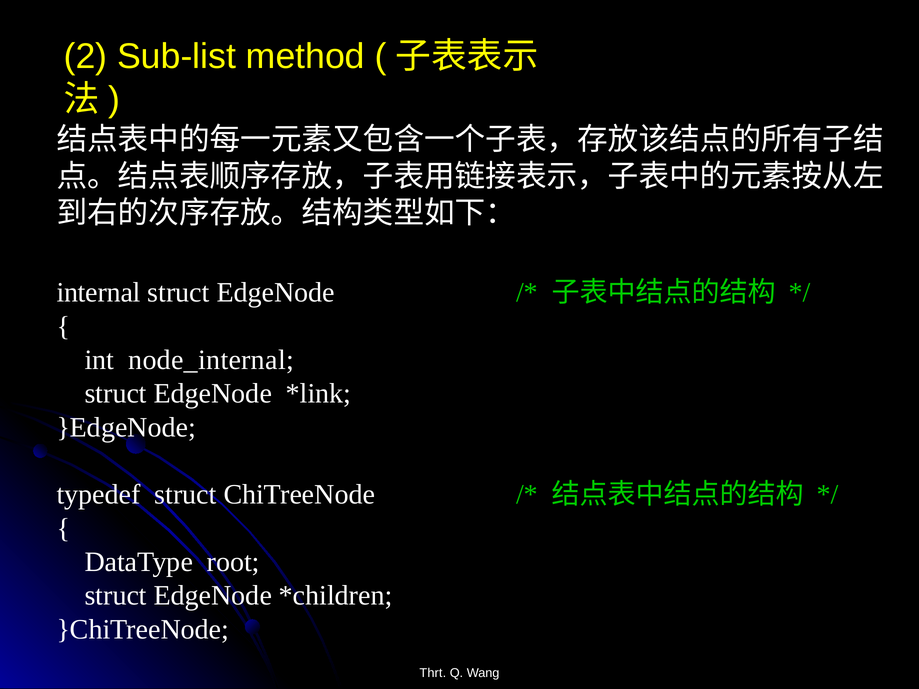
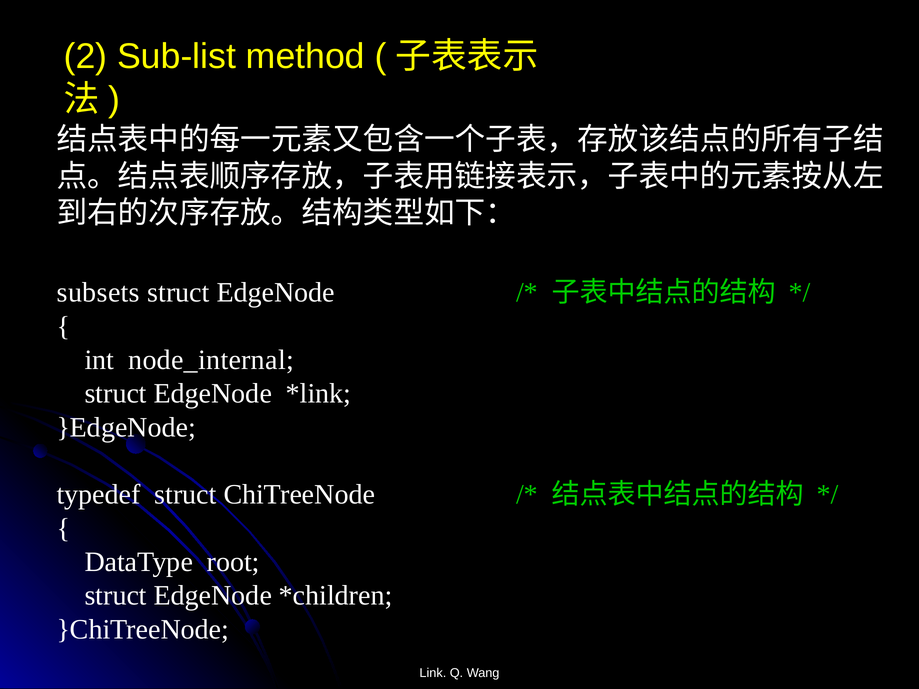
internal: internal -> subsets (98, 293)
Thrt: Thrt -> Link (433, 673)
